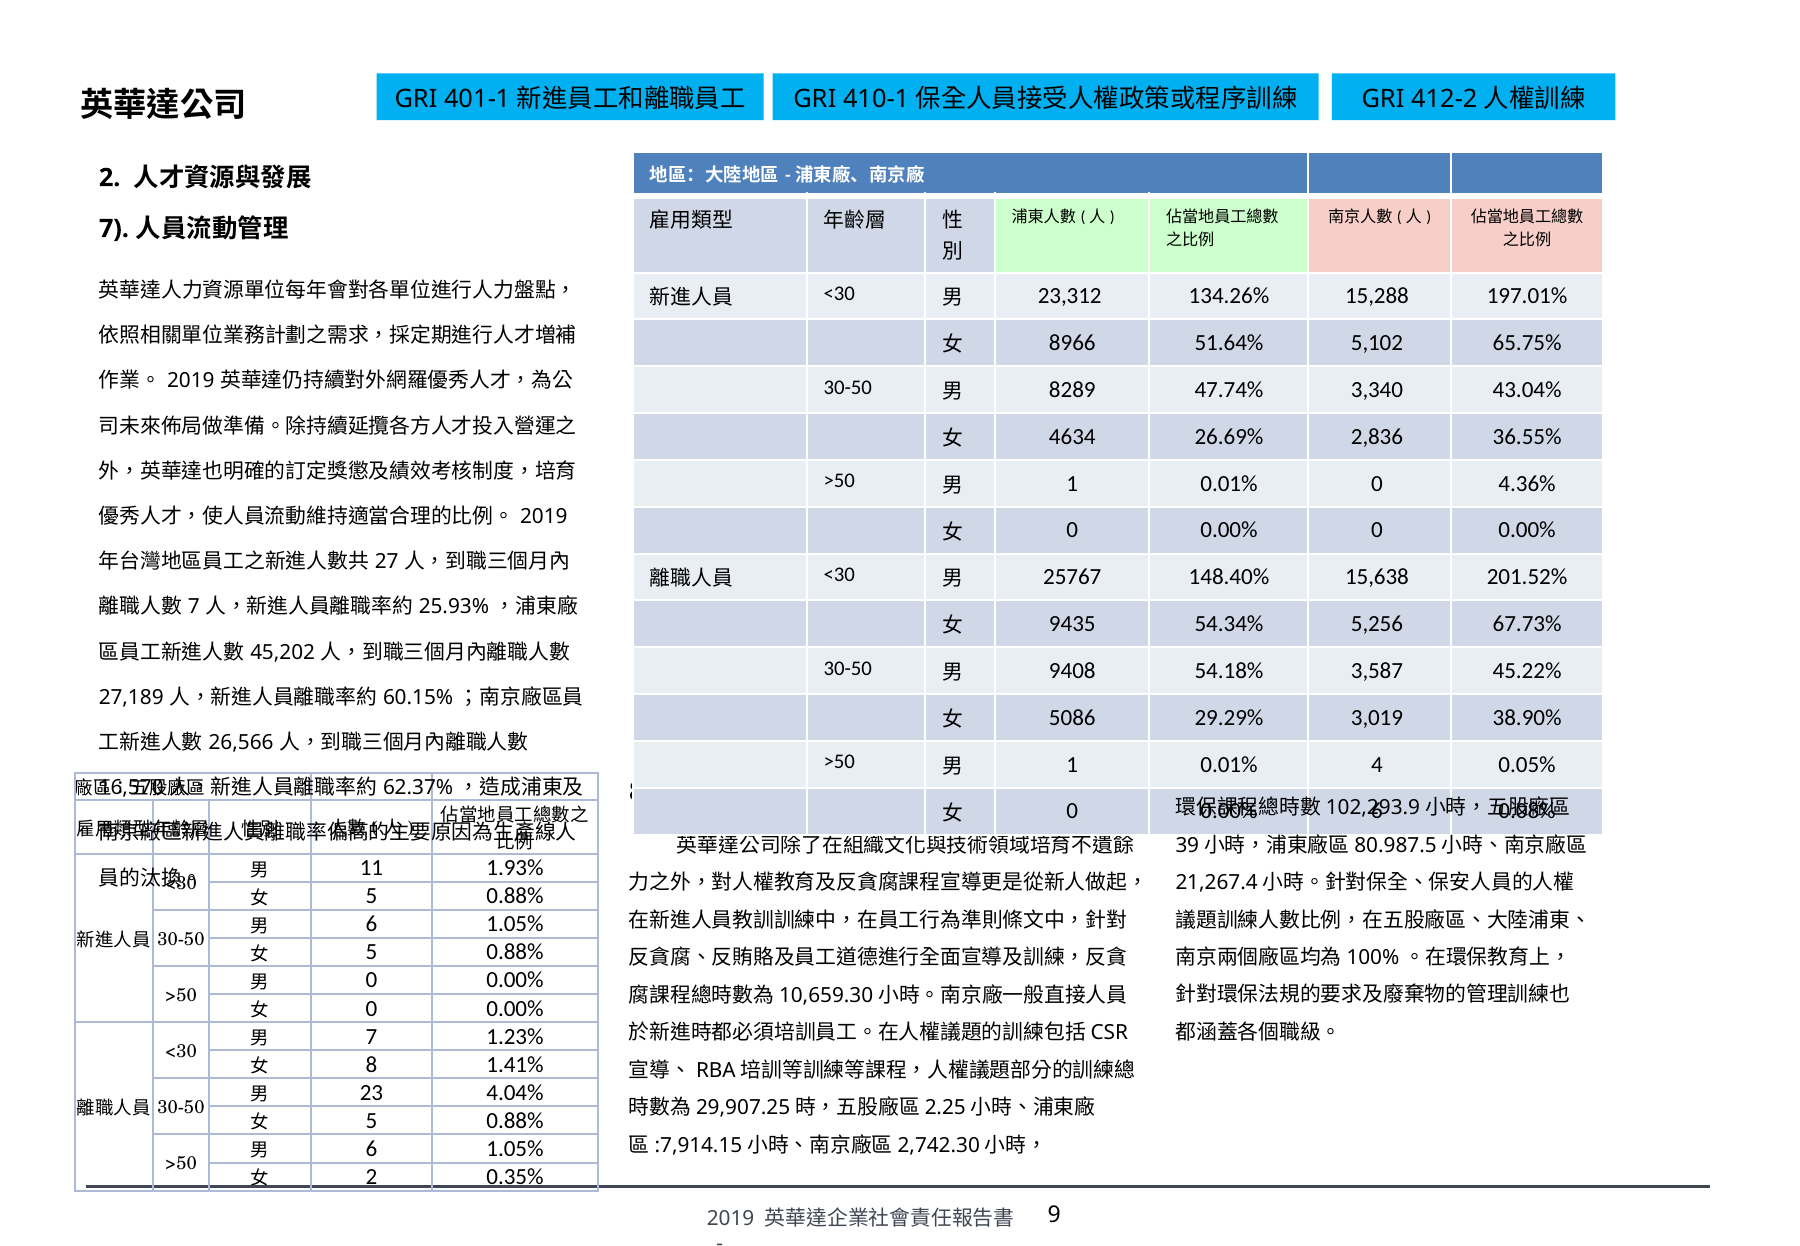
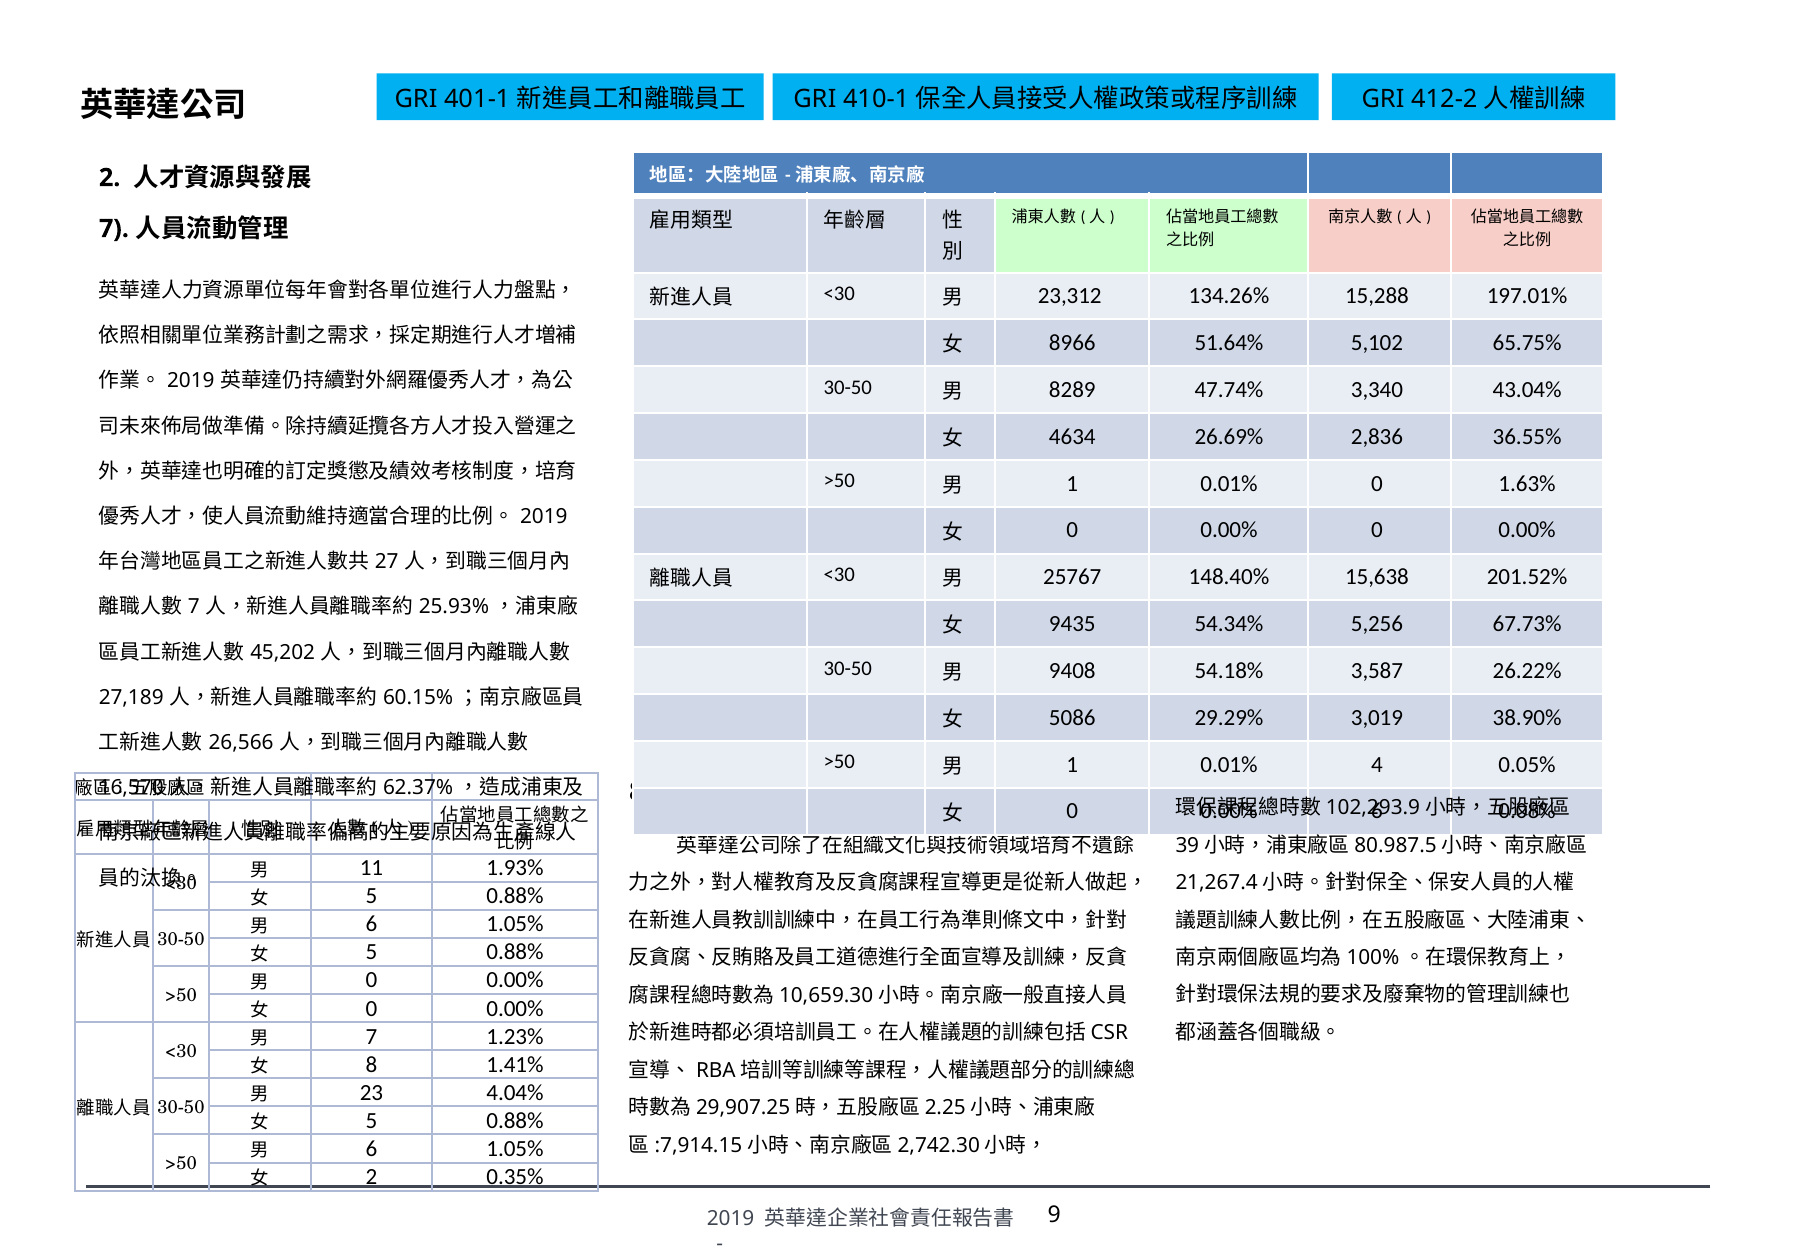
4.36%: 4.36% -> 1.63% (1527, 484)
45.22%: 45.22% -> 26.22% (1527, 671)
